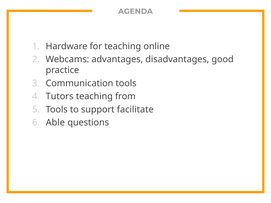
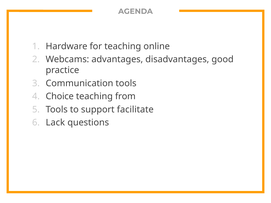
Tutors: Tutors -> Choice (60, 96)
Able: Able -> Lack (55, 123)
